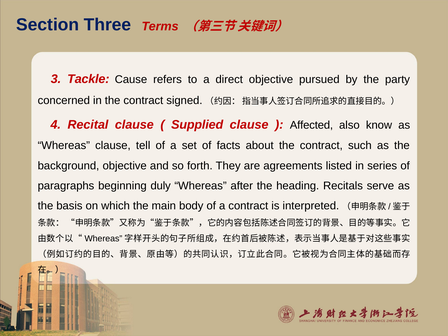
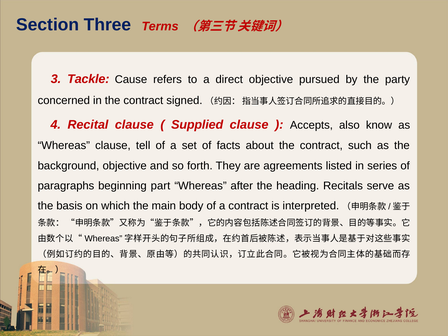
Affected: Affected -> Accepts (311, 125)
duly: duly -> part (161, 186)
